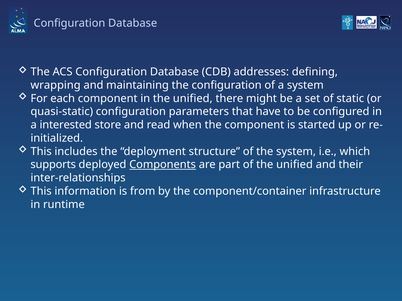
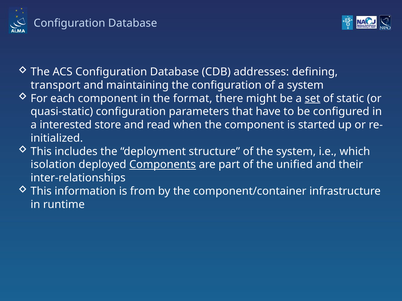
wrapping: wrapping -> transport (56, 85)
in the unified: unified -> format (193, 99)
set underline: none -> present (312, 99)
supports: supports -> isolation (53, 165)
